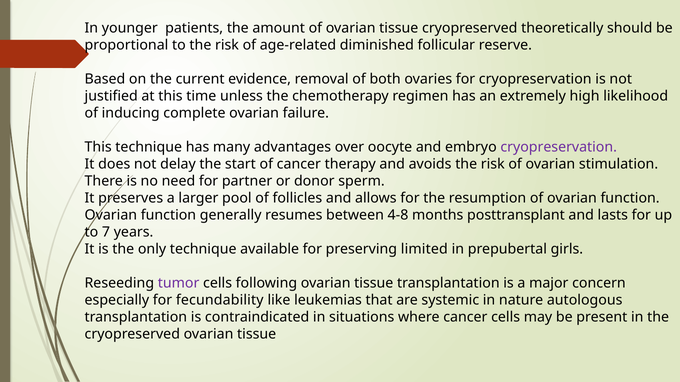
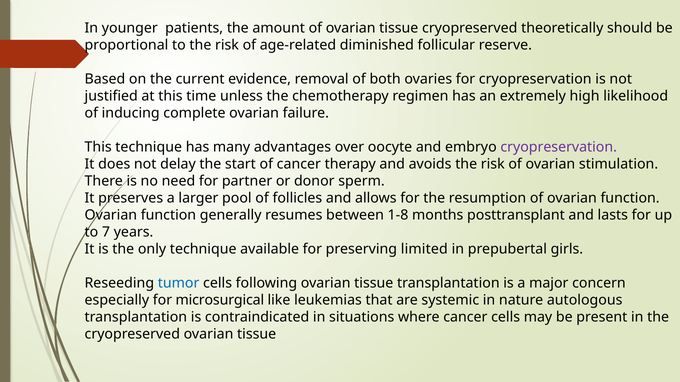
4-8: 4-8 -> 1-8 (398, 215)
tumor colour: purple -> blue (179, 283)
fecundability: fecundability -> microsurgical (220, 300)
